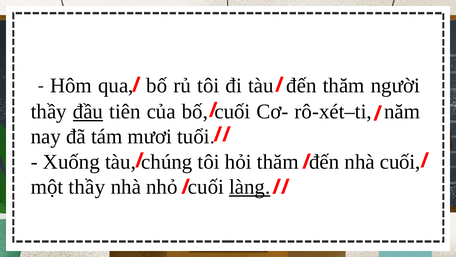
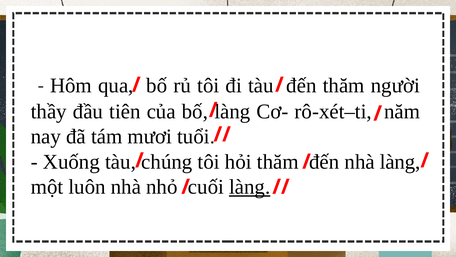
đầu underline: present -> none (88, 111)
bố cuối: cuối -> làng (232, 111)
nhà cuối: cuối -> làng (400, 161)
một thầy: thầy -> luôn (87, 187)
